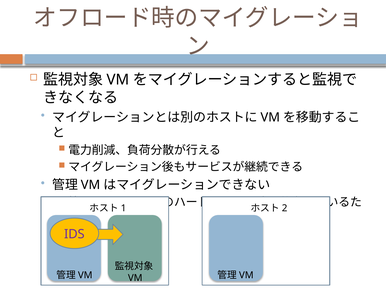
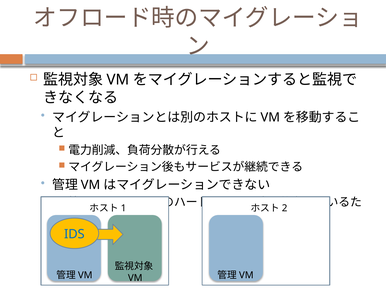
IDS colour: purple -> blue (74, 234)
